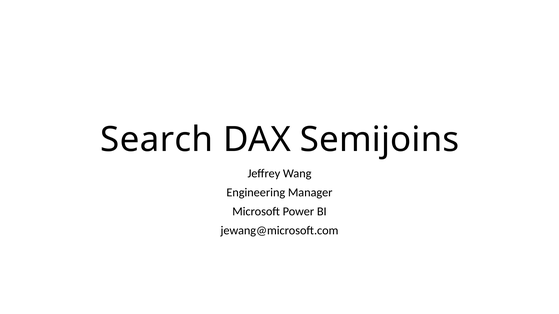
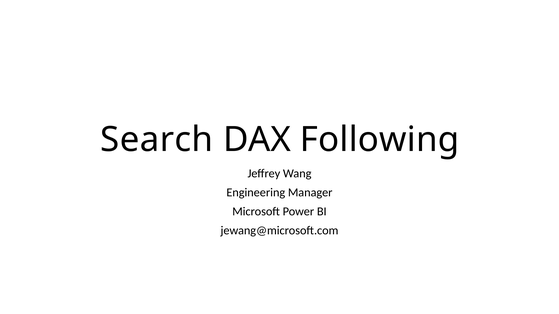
Semijoins: Semijoins -> Following (380, 140)
